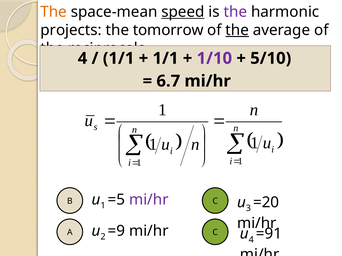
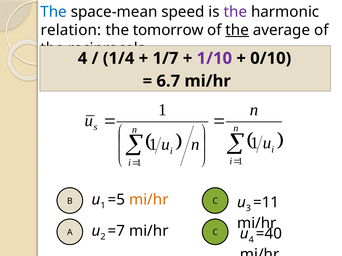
The colour: orange -> blue (54, 12)
speed underline: present -> none (183, 12)
projects: projects -> relation (71, 30)
1/1: 1/1 -> 1/4 (119, 58)
1/1: 1/1 -> 1/7 (165, 58)
5/10: 5/10 -> 0/10 (271, 58)
mi/hr colour: purple -> orange (149, 200)
=20: =20 -> =11 (266, 203)
=9: =9 -> =7 (116, 231)
=91: =91 -> =40 (269, 234)
